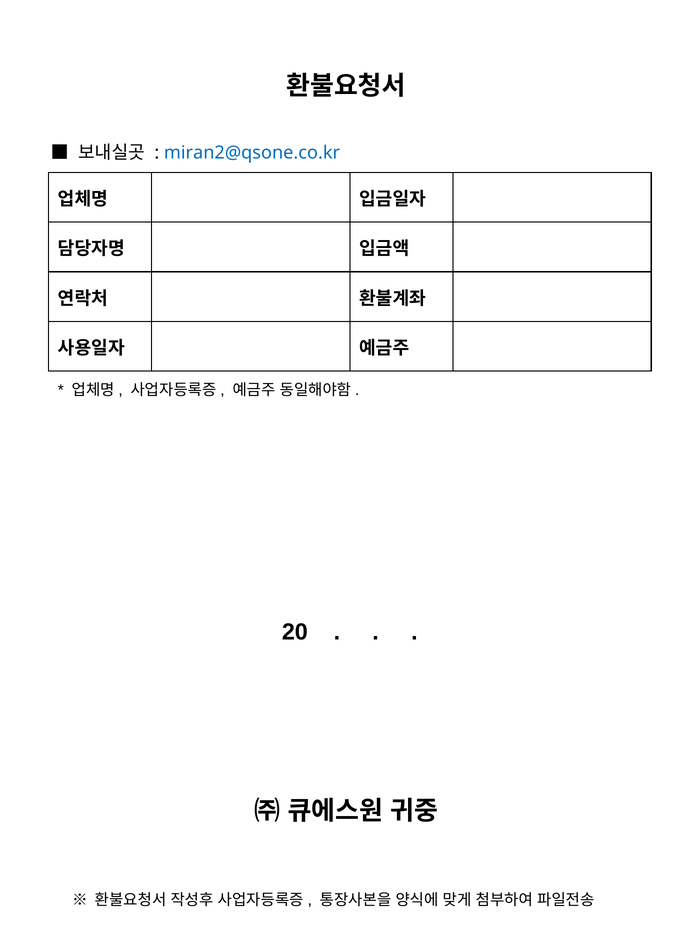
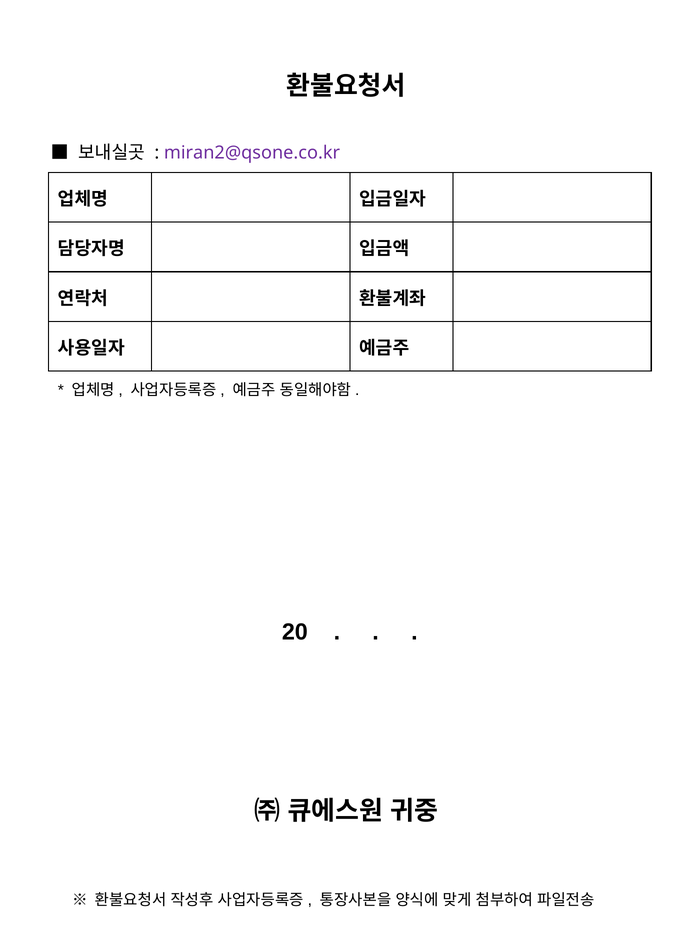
miran2@qsone.co.kr colour: blue -> purple (252, 153)
